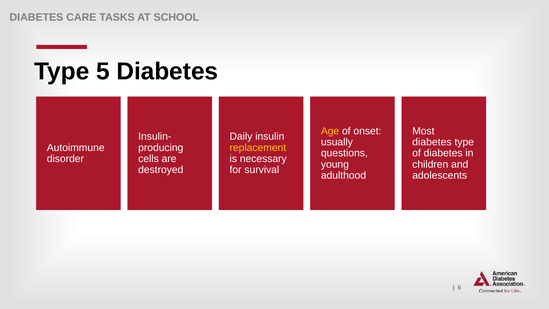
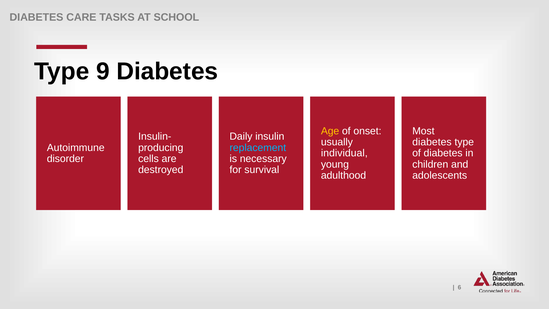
5: 5 -> 9 (103, 71)
replacement colour: yellow -> light blue (258, 148)
questions: questions -> individual (344, 153)
